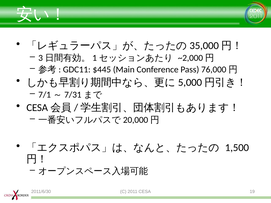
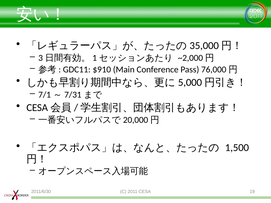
$445: $445 -> $910 (102, 70)
